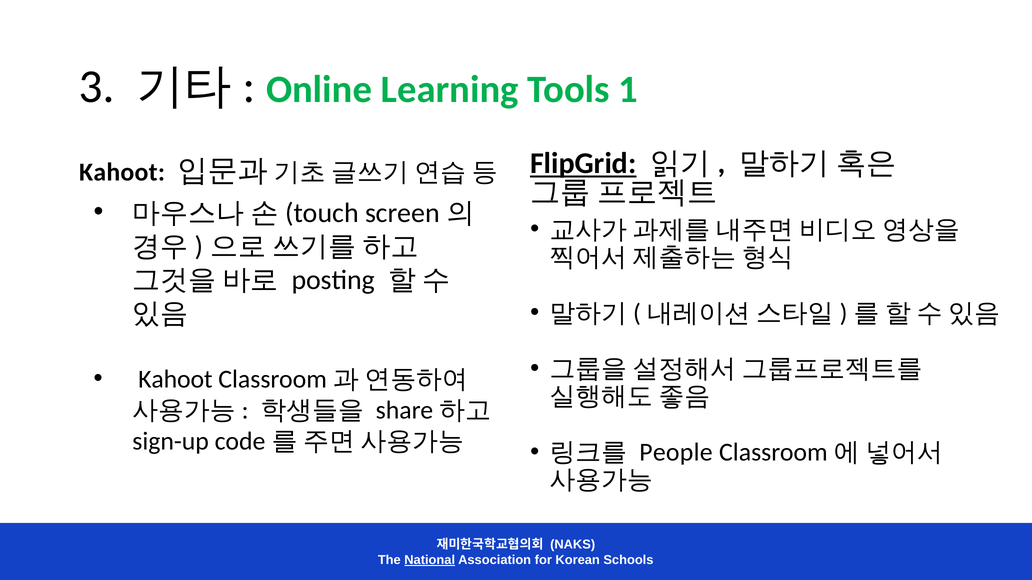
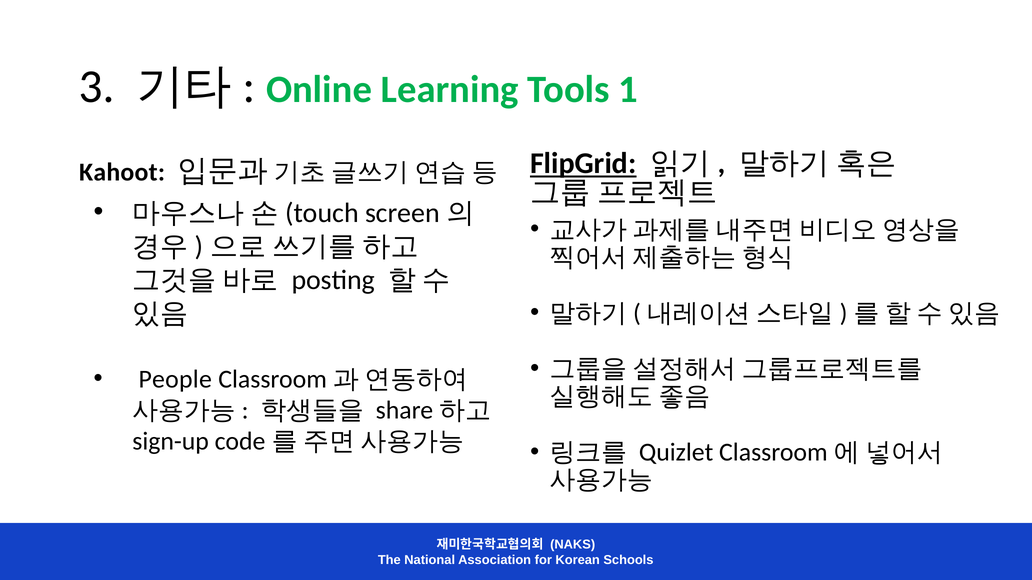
Kahoot: Kahoot -> People (175, 380)
People: People -> Quizlet (676, 453)
National underline: present -> none (430, 561)
